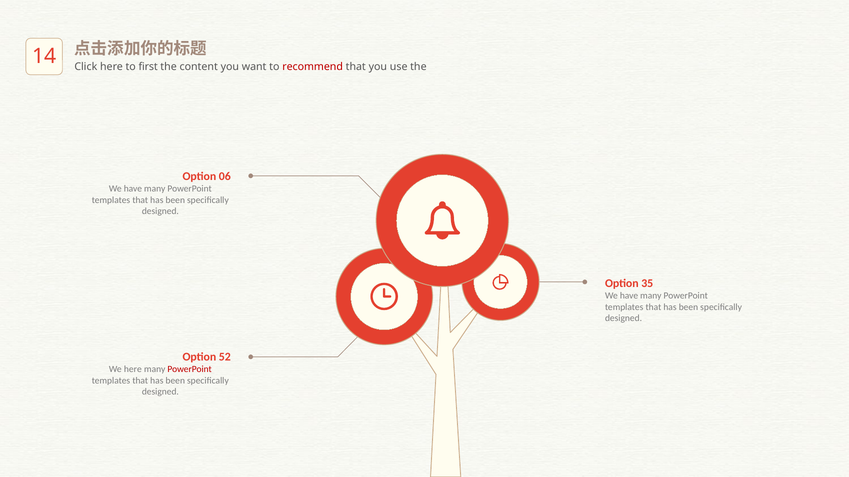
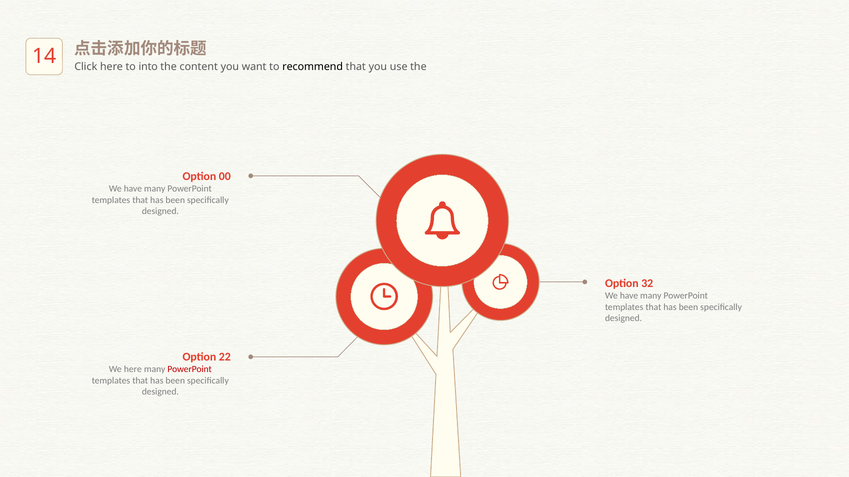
first: first -> into (148, 67)
recommend colour: red -> black (313, 67)
06: 06 -> 00 (225, 176)
35: 35 -> 32 (647, 283)
52: 52 -> 22 (225, 357)
